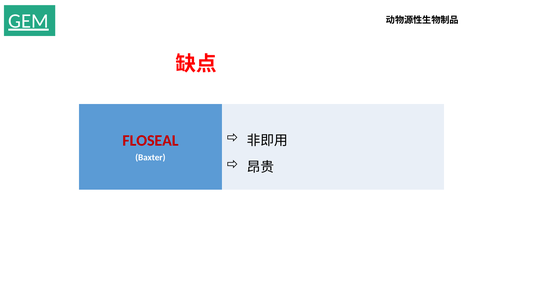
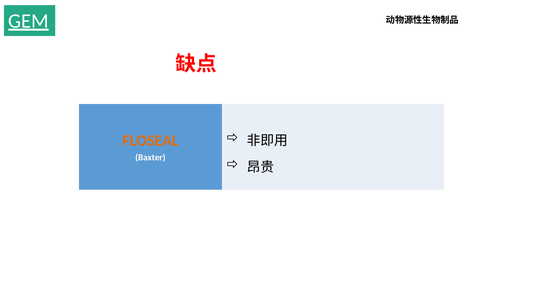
FLOSEAL colour: red -> orange (150, 140)
